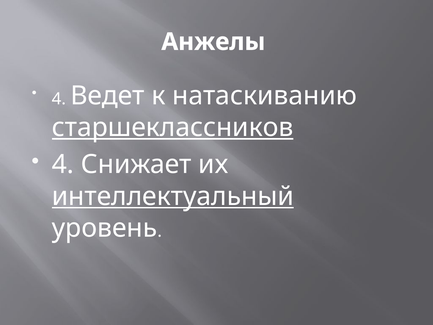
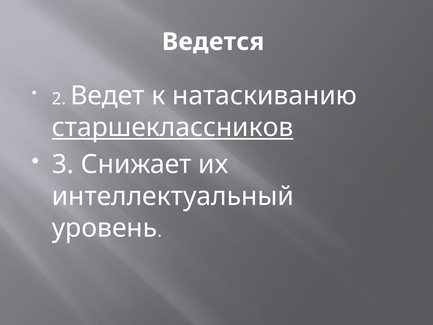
Анжелы: Анжелы -> Ведется (213, 42)
4: 4 -> 2 (59, 99)
4: 4 -> 3 (63, 164)
интеллектуальный underline: present -> none (173, 196)
